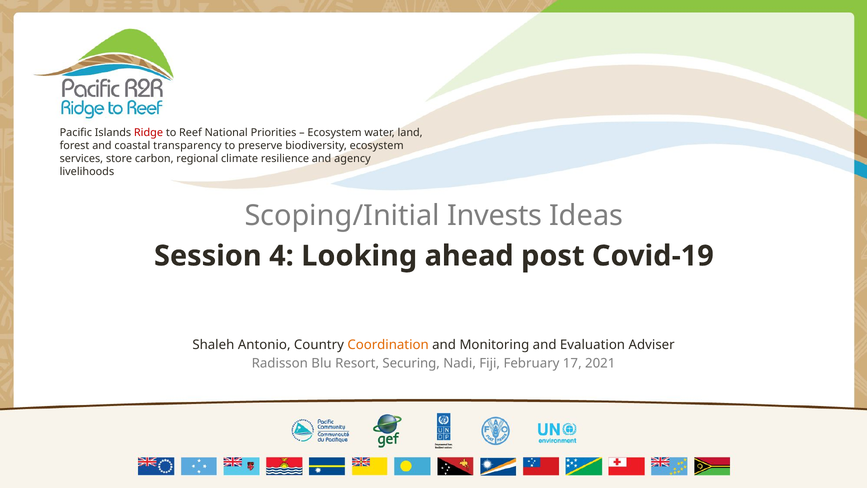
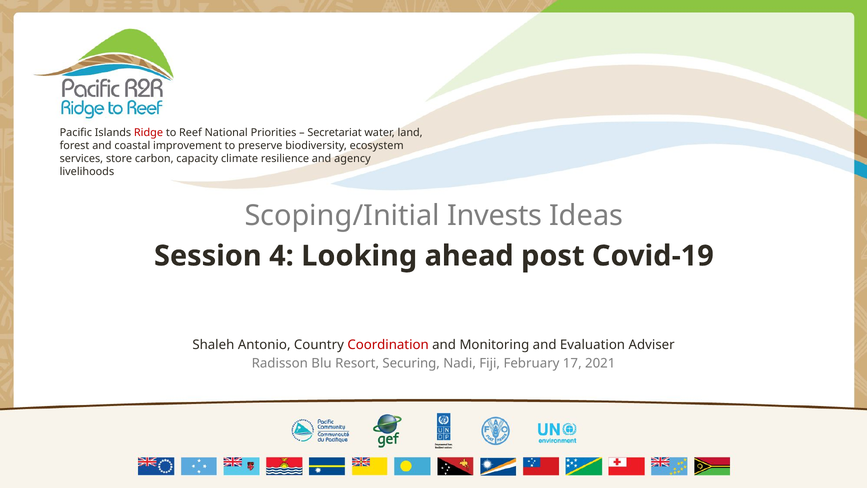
Ecosystem: Ecosystem -> Secretariat (335, 132)
transparency: transparency -> improvement (188, 146)
regional: regional -> capacity (197, 159)
Coordination colour: orange -> red (388, 345)
